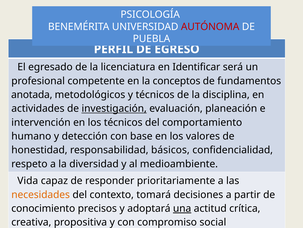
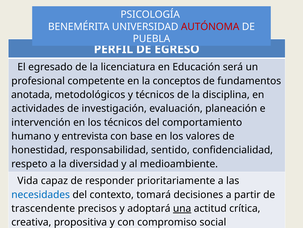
Identificar: Identificar -> Educación (196, 67)
investigación underline: present -> none (114, 108)
detección: detección -> entrevista (85, 136)
básicos: básicos -> sentido (170, 150)
necesidades colour: orange -> blue (41, 194)
conocimiento: conocimiento -> trascendente (43, 208)
